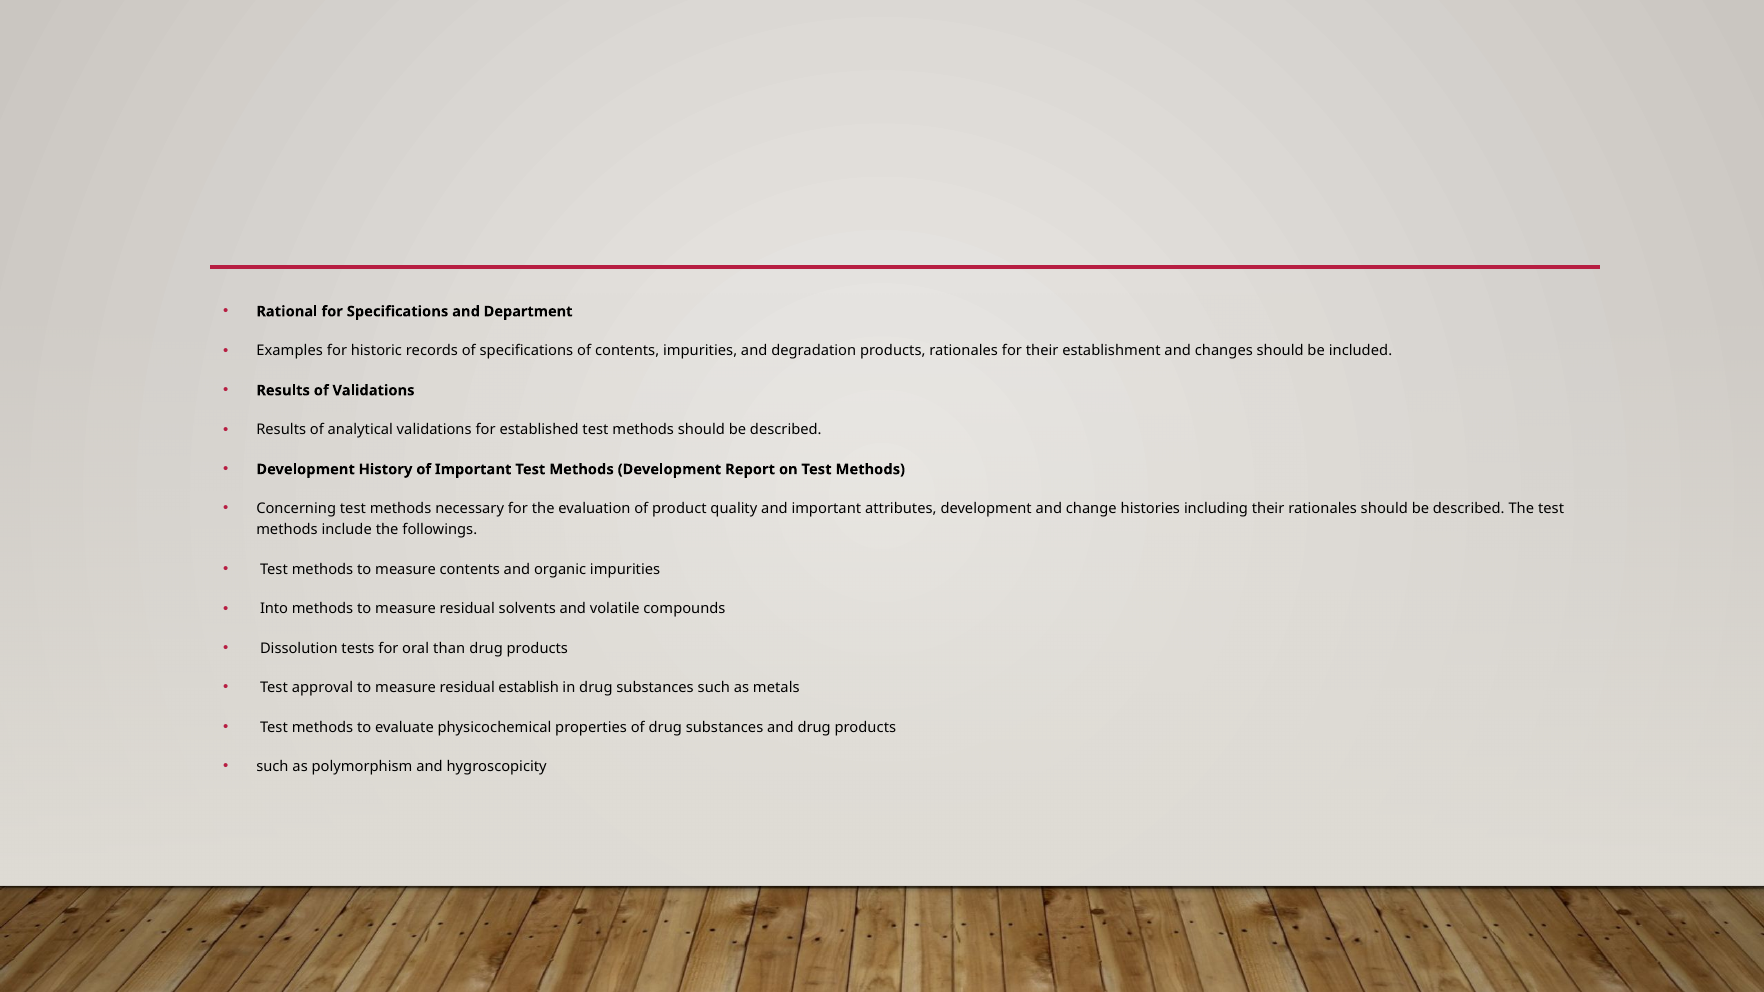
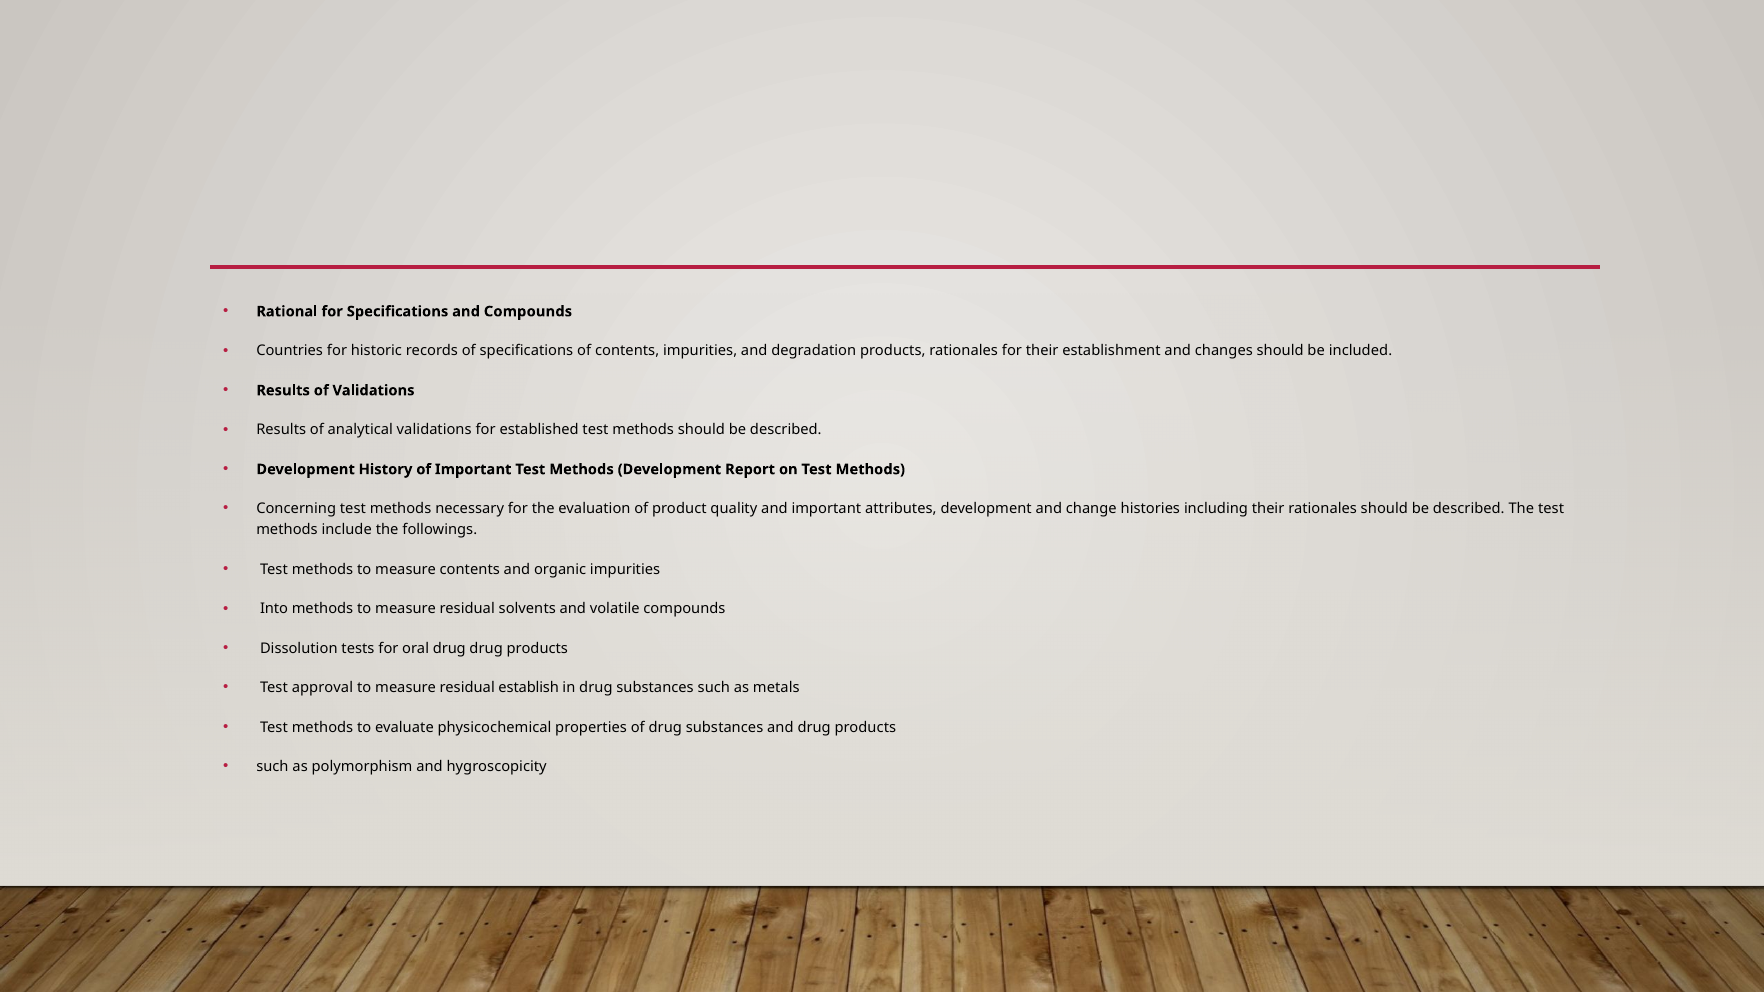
and Department: Department -> Compounds (528, 312)
Examples: Examples -> Countries (290, 351)
oral than: than -> drug (449, 649)
